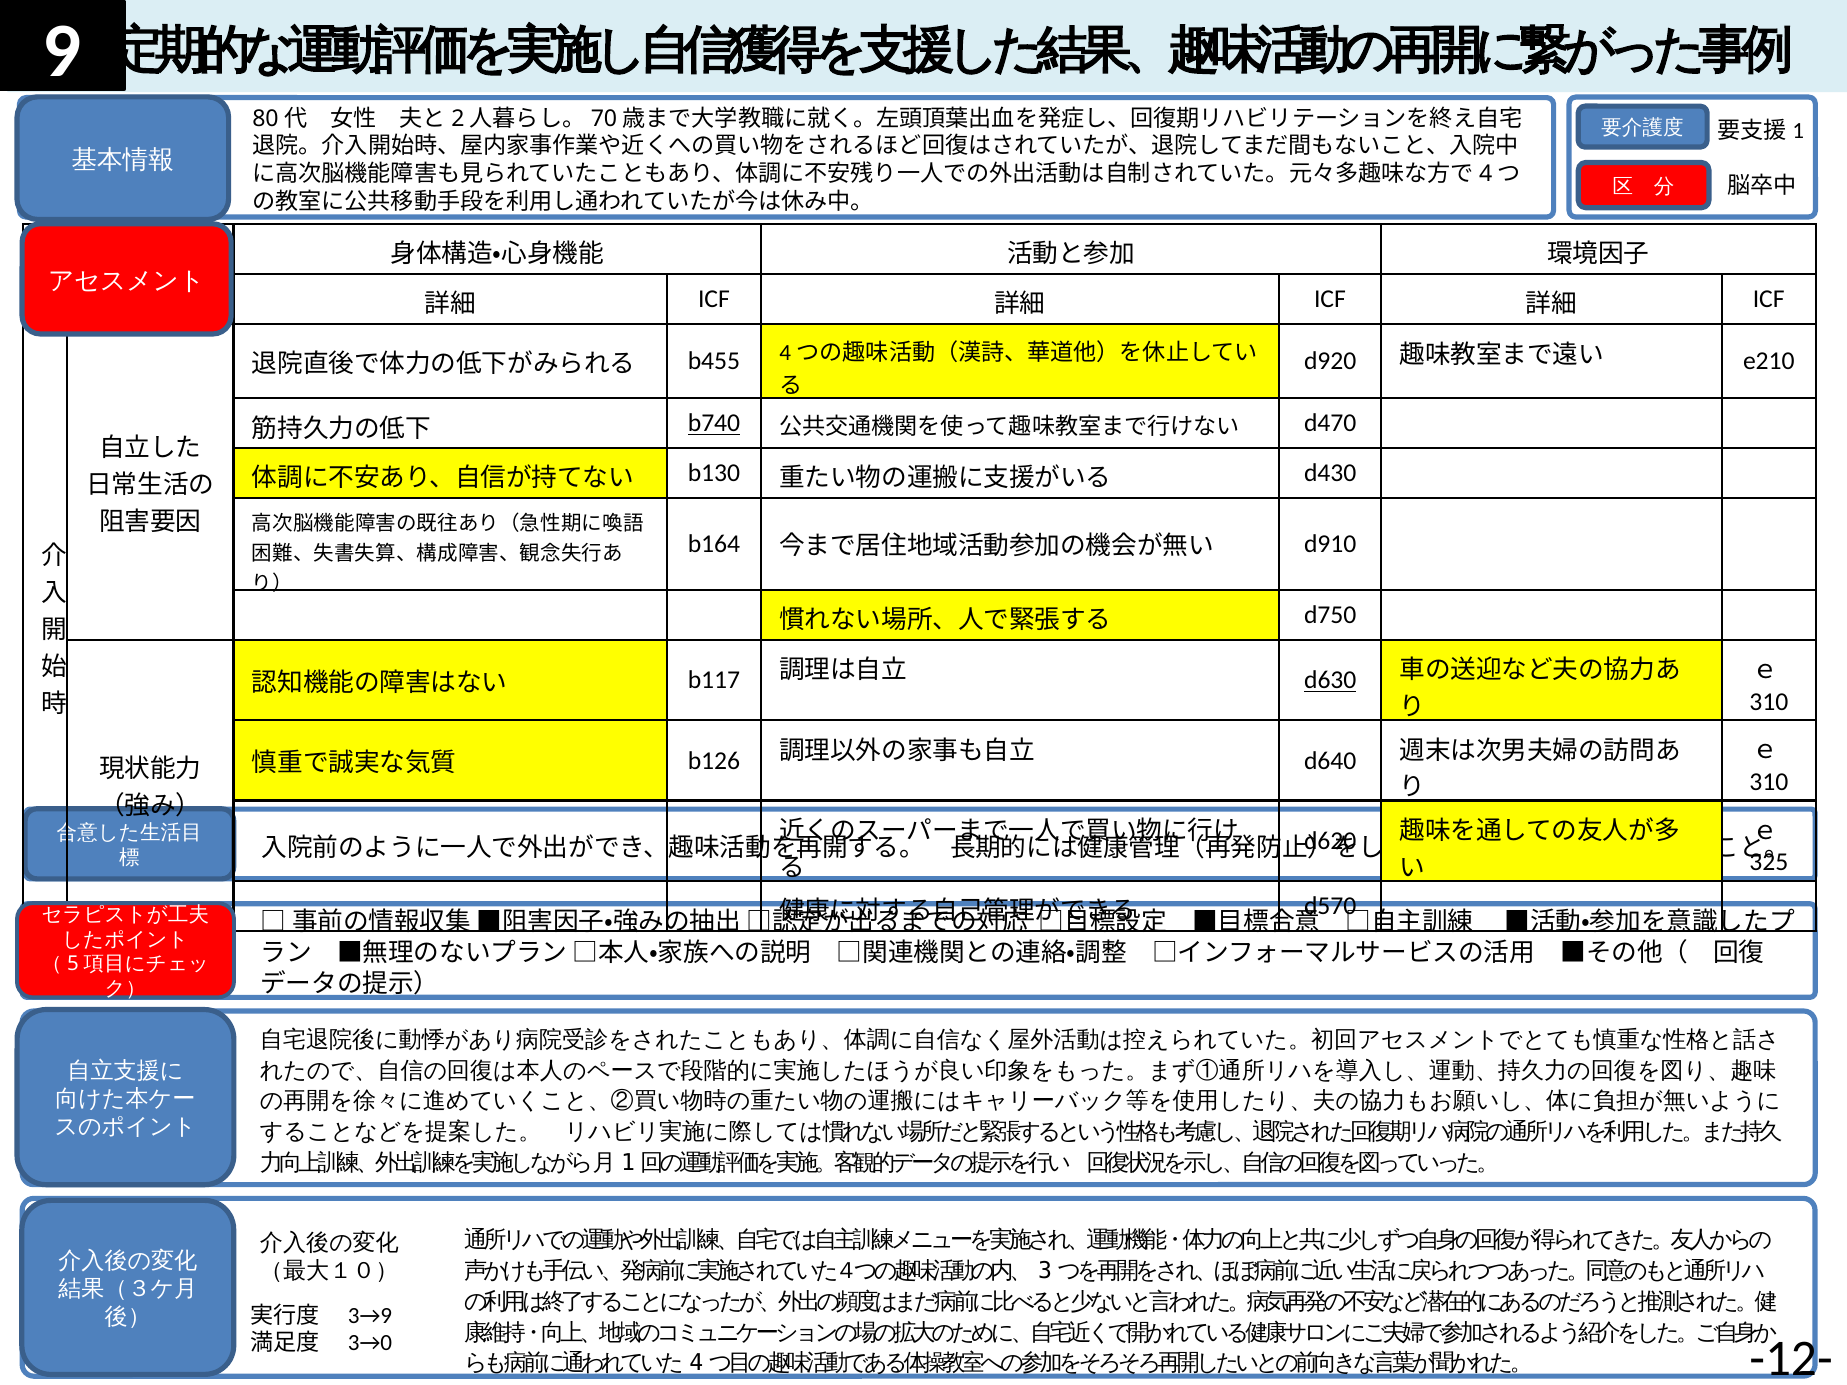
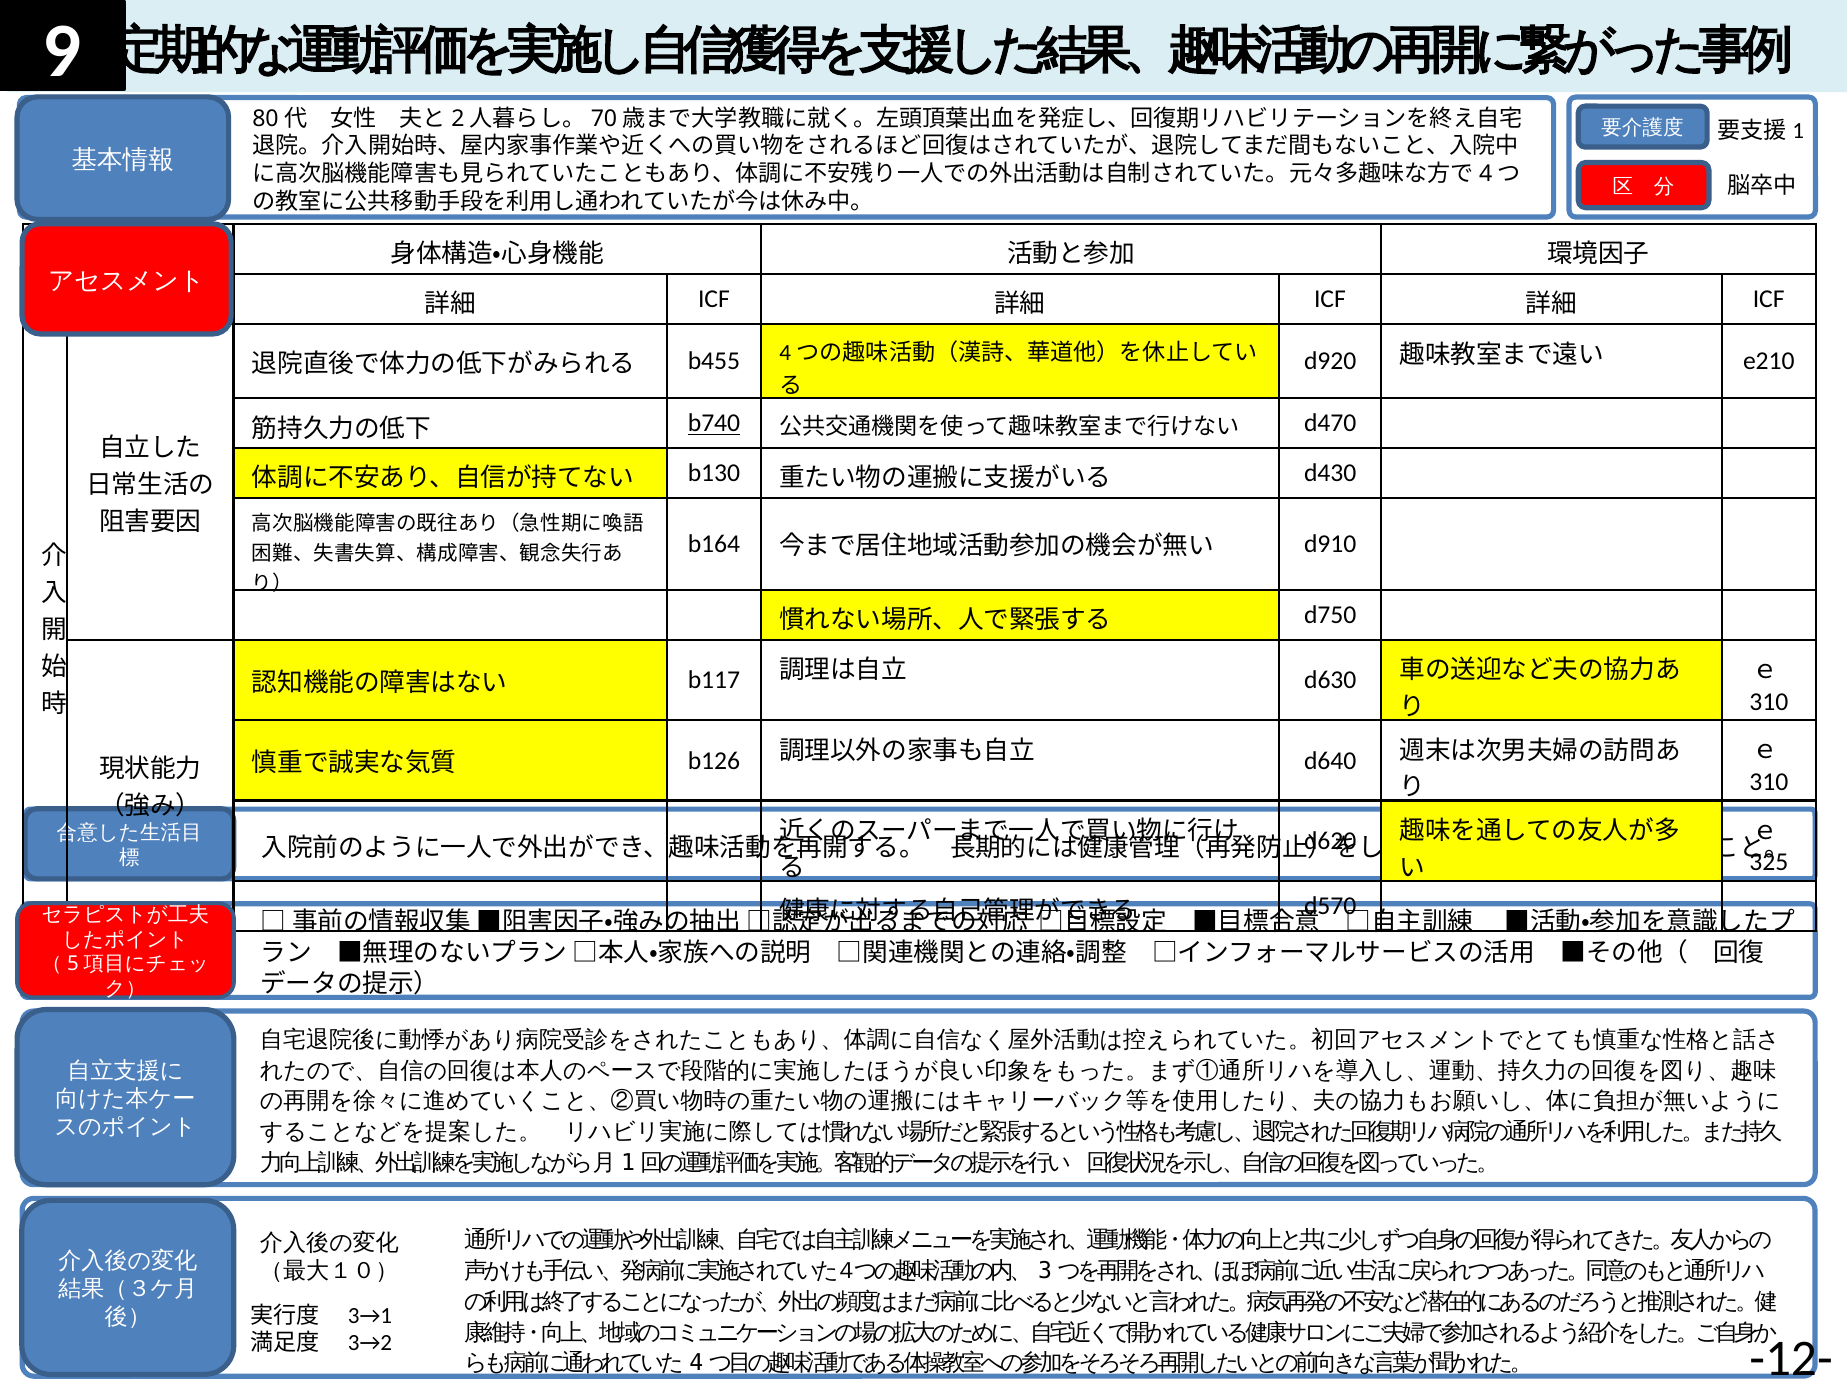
d630 underline: present -> none (1330, 681)
3→9: 3→9 -> 3→1 (370, 1316)
3→0: 3→0 -> 3→2 (370, 1344)
